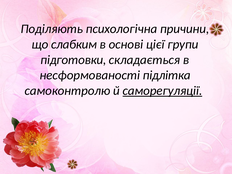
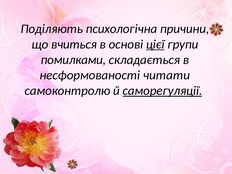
слабким: слабким -> вчиться (74, 44)
цієї underline: none -> present (155, 44)
підготовки: підготовки -> помилками (73, 60)
підлітка: підлітка -> читати (167, 75)
